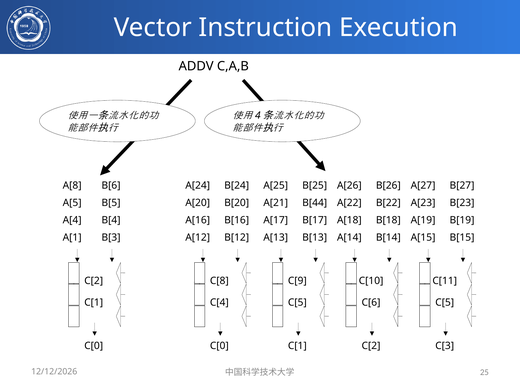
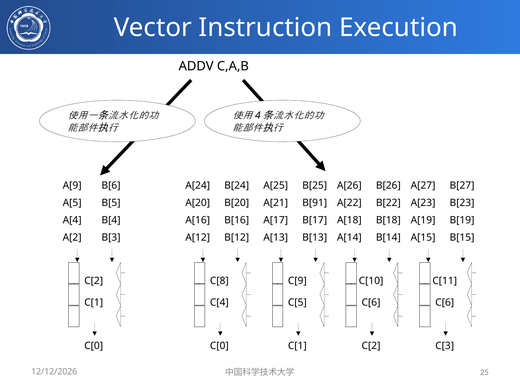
A[8: A[8 -> A[9 (72, 186)
B[44: B[44 -> B[91 (315, 203)
A[1: A[1 -> A[2 (72, 238)
C[5: C[5 -> C[6 (445, 303)
